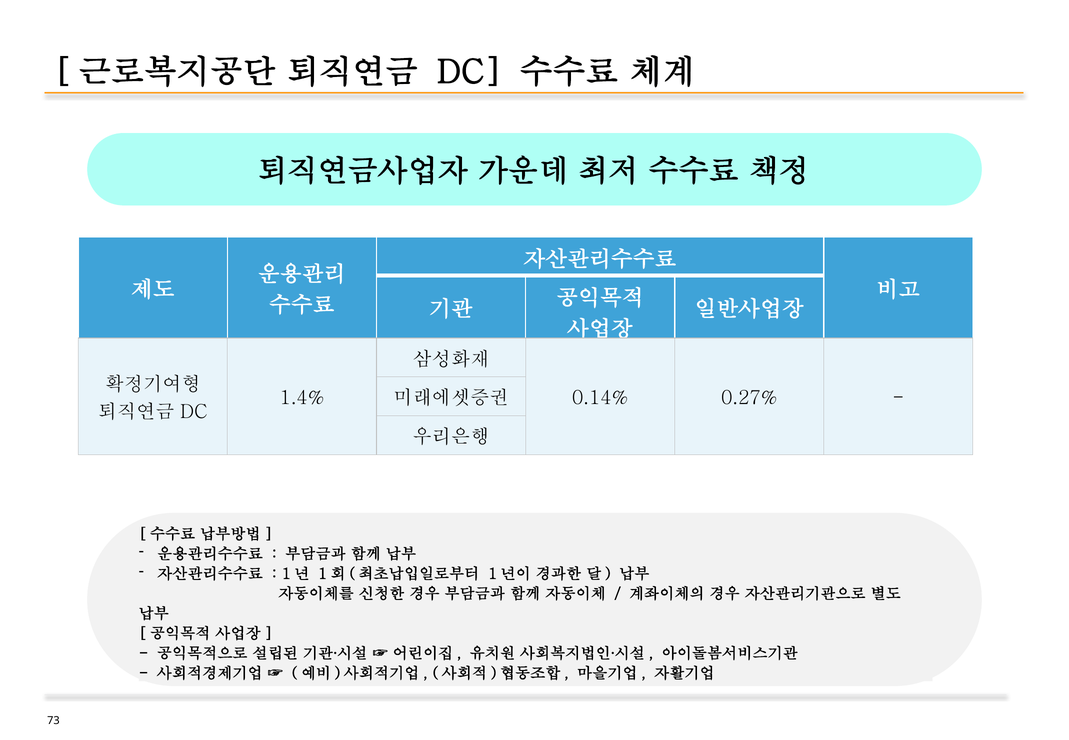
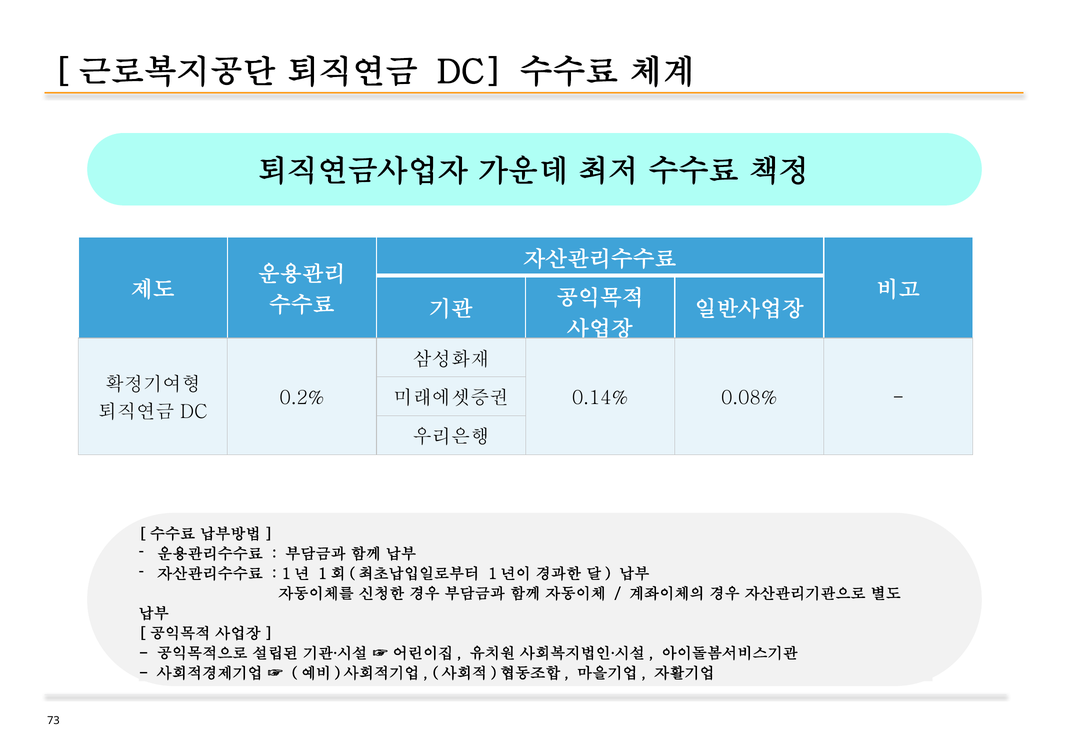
1.4%: 1.4% -> 0.2% (302, 398)
0.27%: 0.27% -> 0.08% (749, 398)
